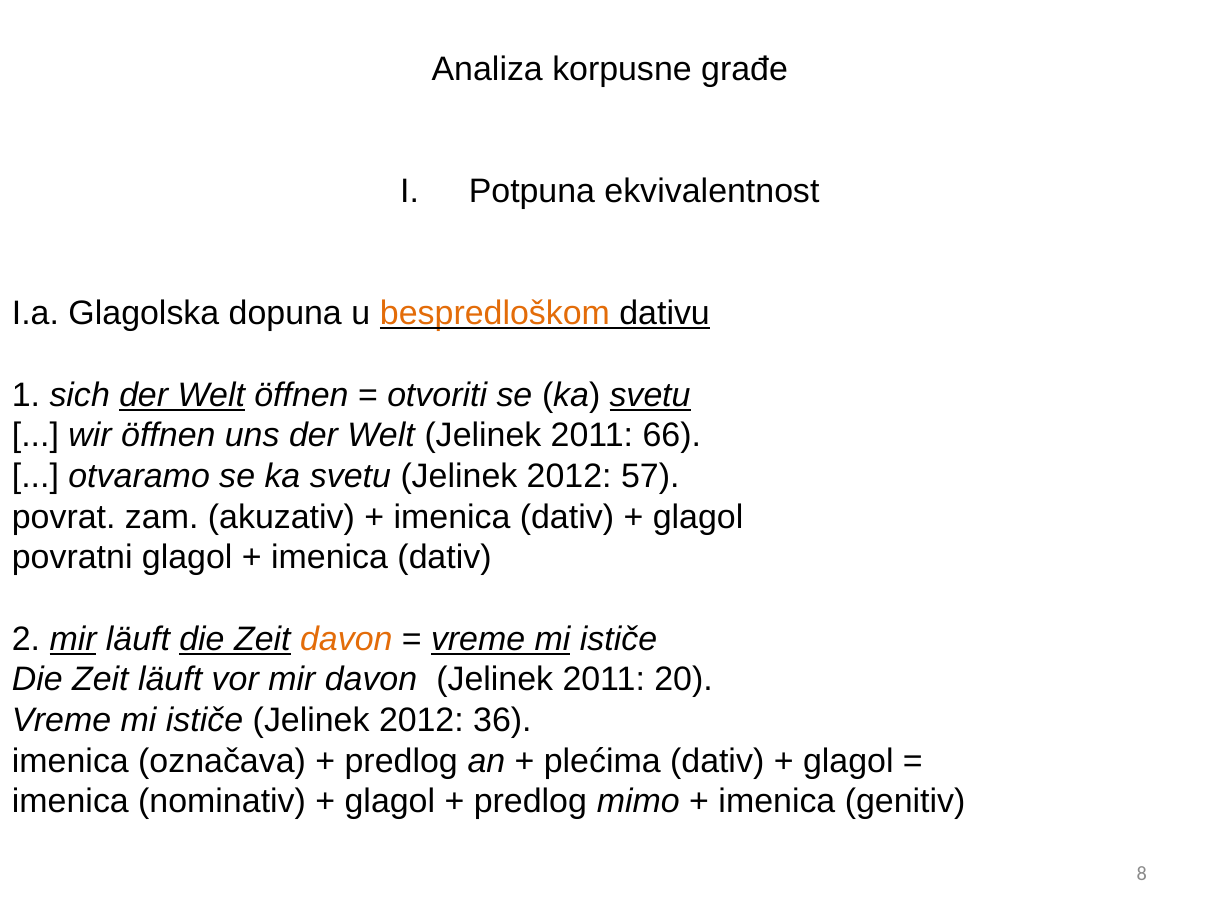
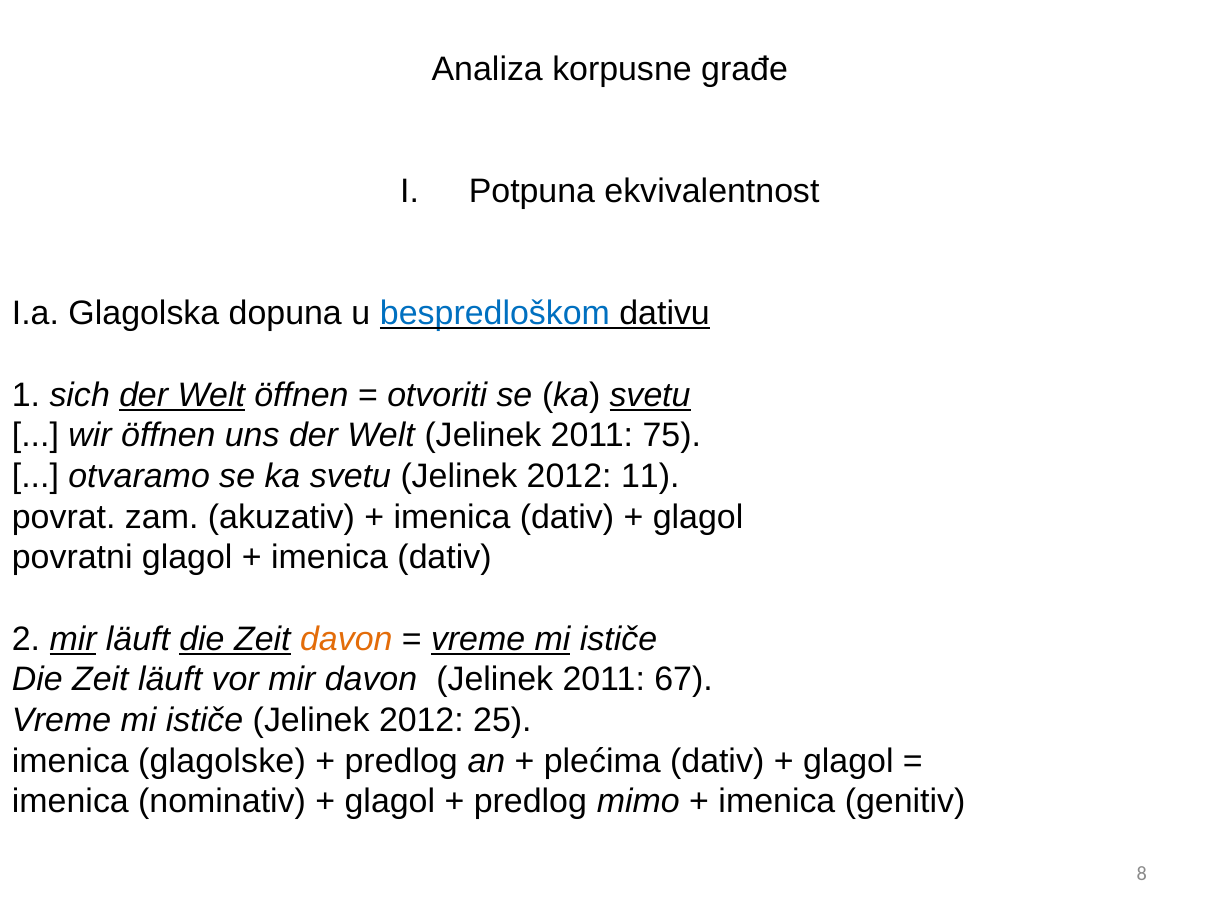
bespredloškom colour: orange -> blue (495, 313)
66: 66 -> 75 (672, 436)
57: 57 -> 11 (650, 476)
20: 20 -> 67 (684, 680)
36: 36 -> 25 (502, 720)
označava: označava -> glagolske (222, 761)
